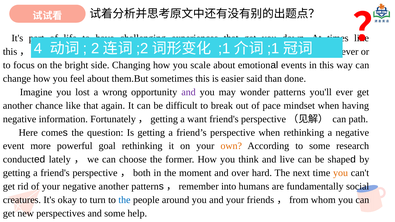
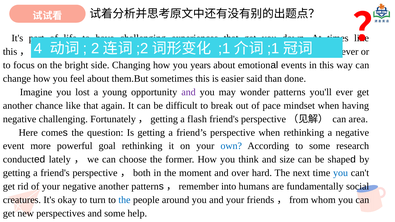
scale: scale -> years (201, 65)
wrong: wrong -> young (115, 92)
negative information: information -> challenging (63, 119)
want: want -> flash (197, 119)
path: path -> area (358, 119)
own colour: orange -> blue (231, 146)
live: live -> size (287, 160)
you colour: orange -> blue (341, 173)
